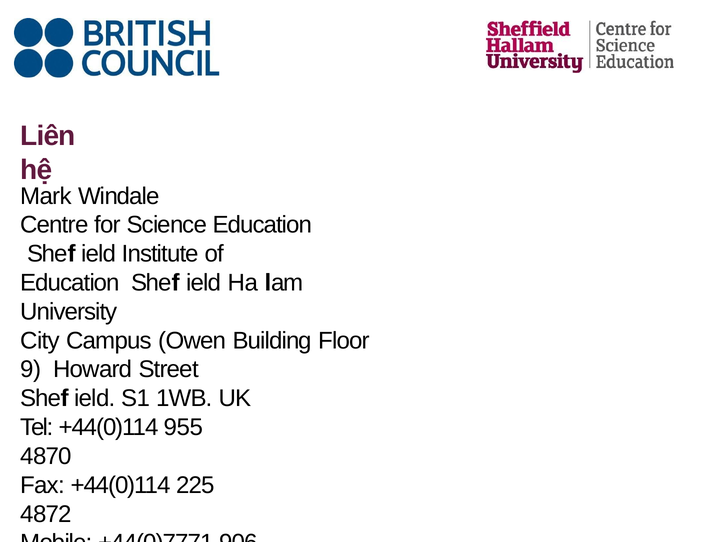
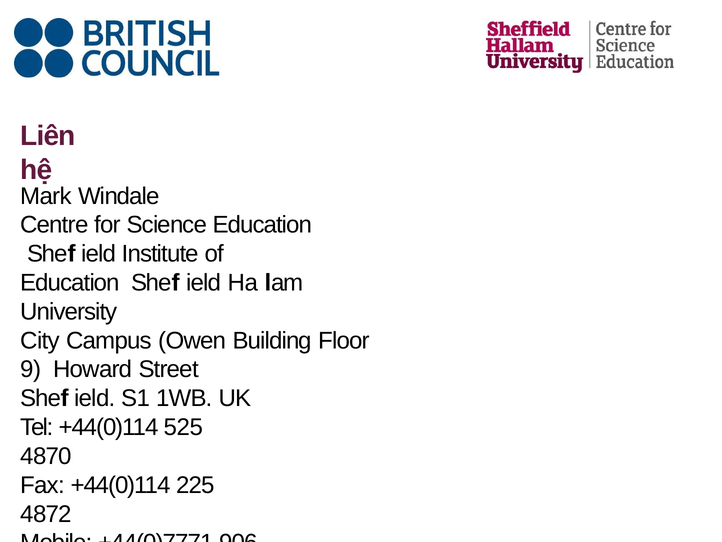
955: 955 -> 525 (183, 427)
